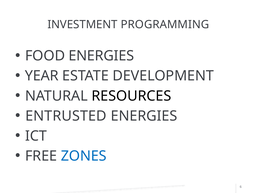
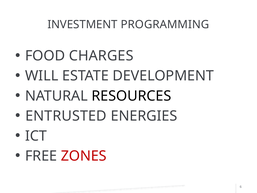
FOOD ENERGIES: ENERGIES -> CHARGES (101, 56)
YEAR: YEAR -> WILL (42, 76)
ZONES colour: blue -> red (84, 156)
